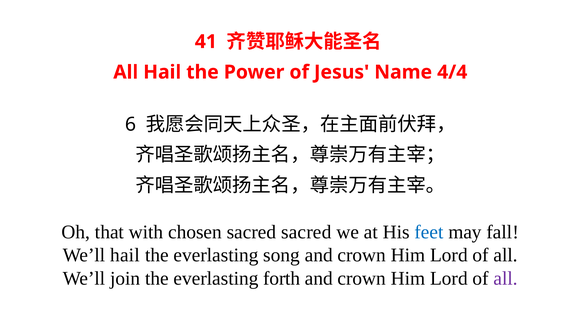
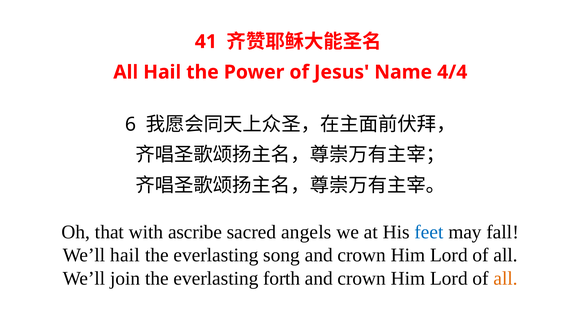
chosen: chosen -> ascribe (195, 232)
sacred sacred: sacred -> angels (306, 232)
all colour: purple -> orange (506, 278)
